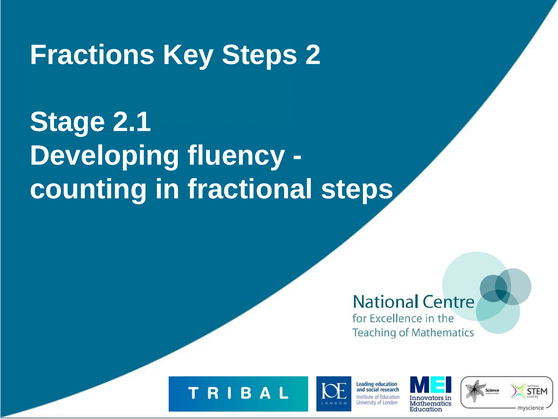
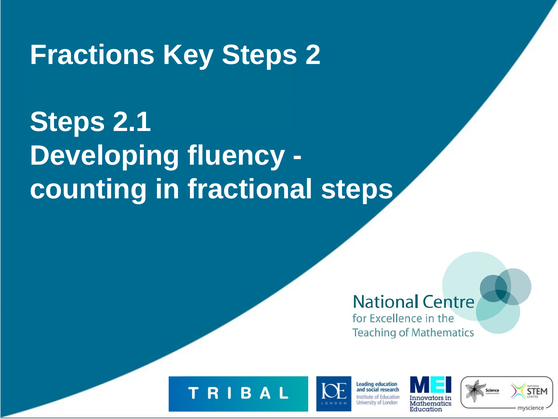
Stage: Stage -> Steps (67, 122)
